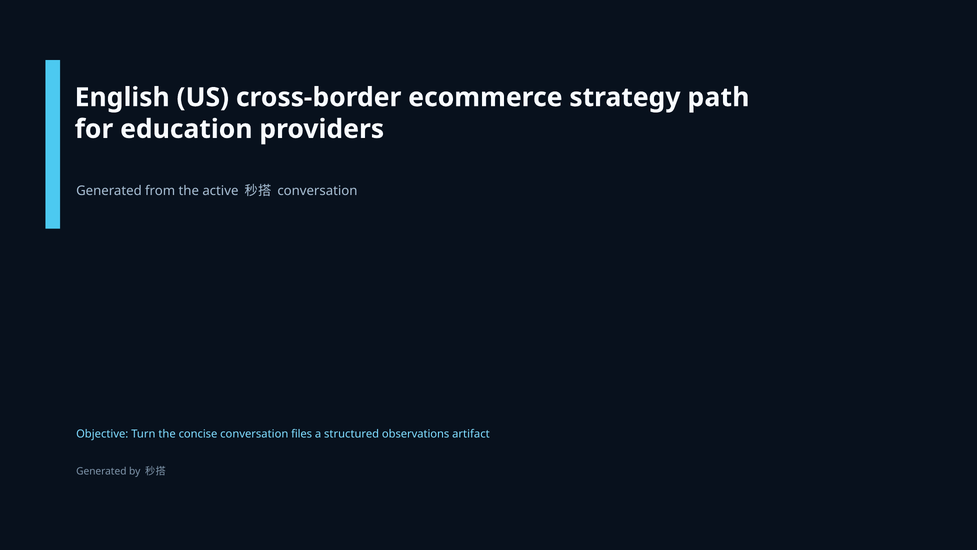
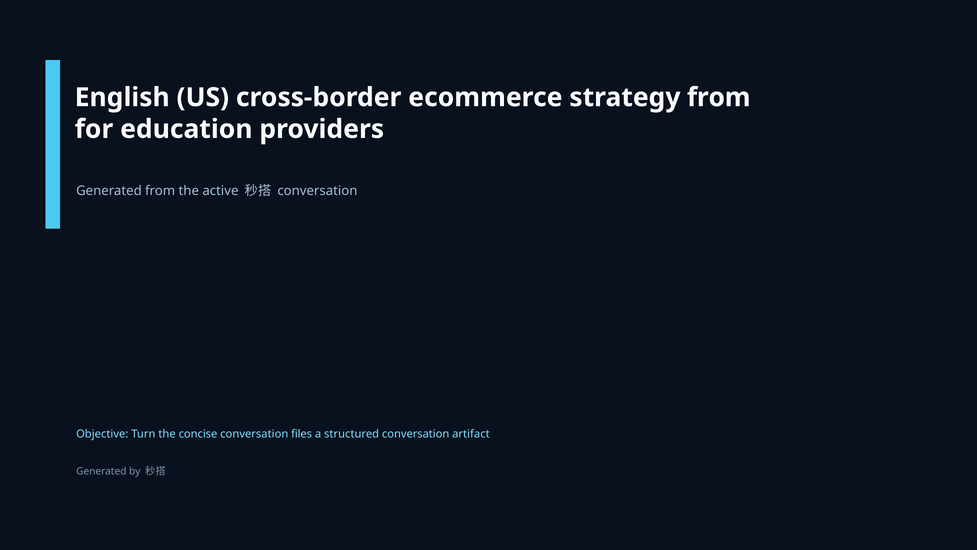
strategy path: path -> from (719, 97)
structured observations: observations -> conversation (416, 434)
